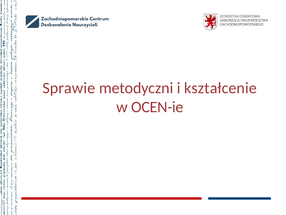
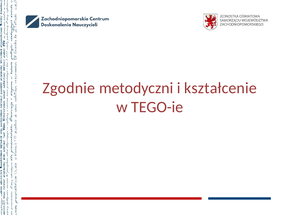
Sprawie: Sprawie -> Zgodnie (69, 88)
OCEN-ie: OCEN-ie -> TEGO-ie (157, 107)
